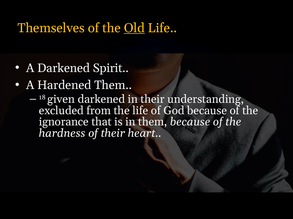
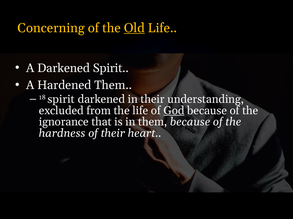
Themselves: Themselves -> Concerning (51, 28)
18 given: given -> spirit (61, 99)
God underline: none -> present (174, 111)
